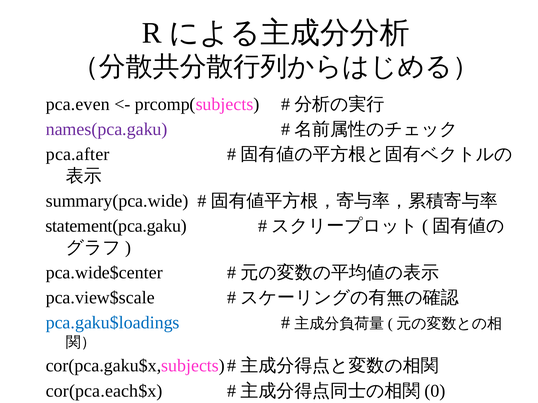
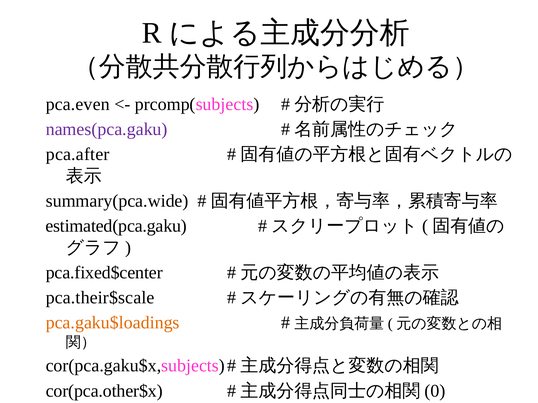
statement(pca.gaku: statement(pca.gaku -> estimated(pca.gaku (116, 226)
pca.wide$center: pca.wide$center -> pca.fixed$center (104, 273)
pca.view$scale: pca.view$scale -> pca.their$scale (100, 298)
pca.gaku$loadings colour: blue -> orange (113, 323)
cor(pca.each$x: cor(pca.each$x -> cor(pca.other$x (104, 391)
